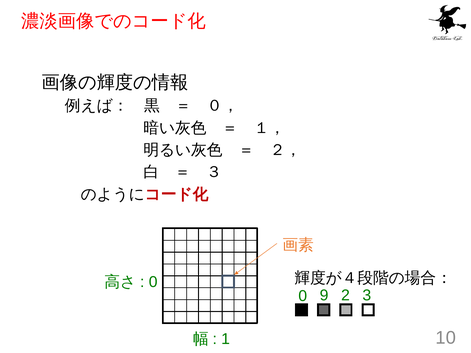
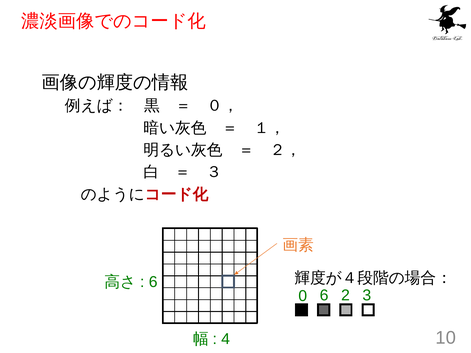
0: 0 -> 6 (153, 282)
0 9: 9 -> 6 (324, 296)
1: 1 -> 4 (226, 339)
